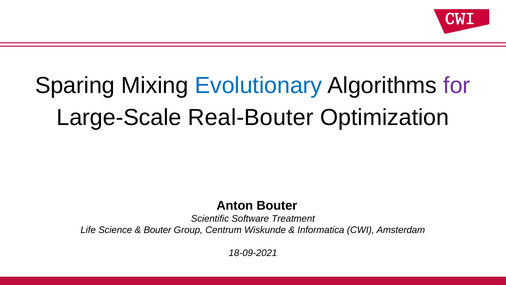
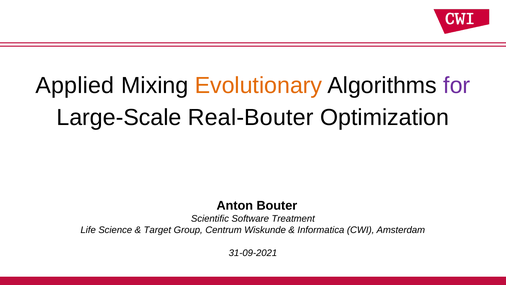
Sparing: Sparing -> Applied (75, 85)
Evolutionary colour: blue -> orange (258, 85)
Bouter: Bouter -> Target (157, 230)
18-09-2021: 18-09-2021 -> 31-09-2021 (253, 253)
